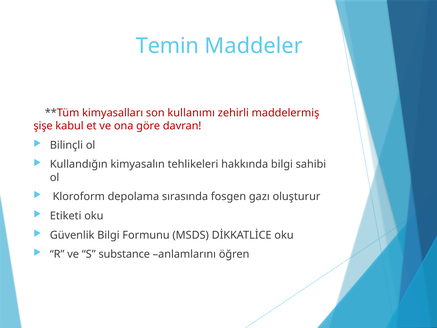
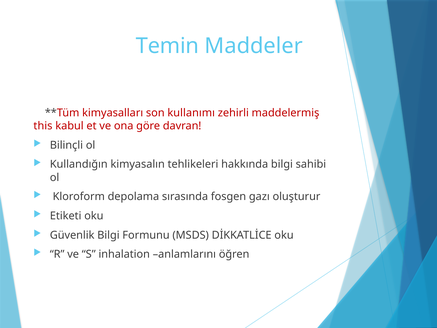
şişe: şişe -> this (43, 126)
substance: substance -> inhalation (124, 254)
